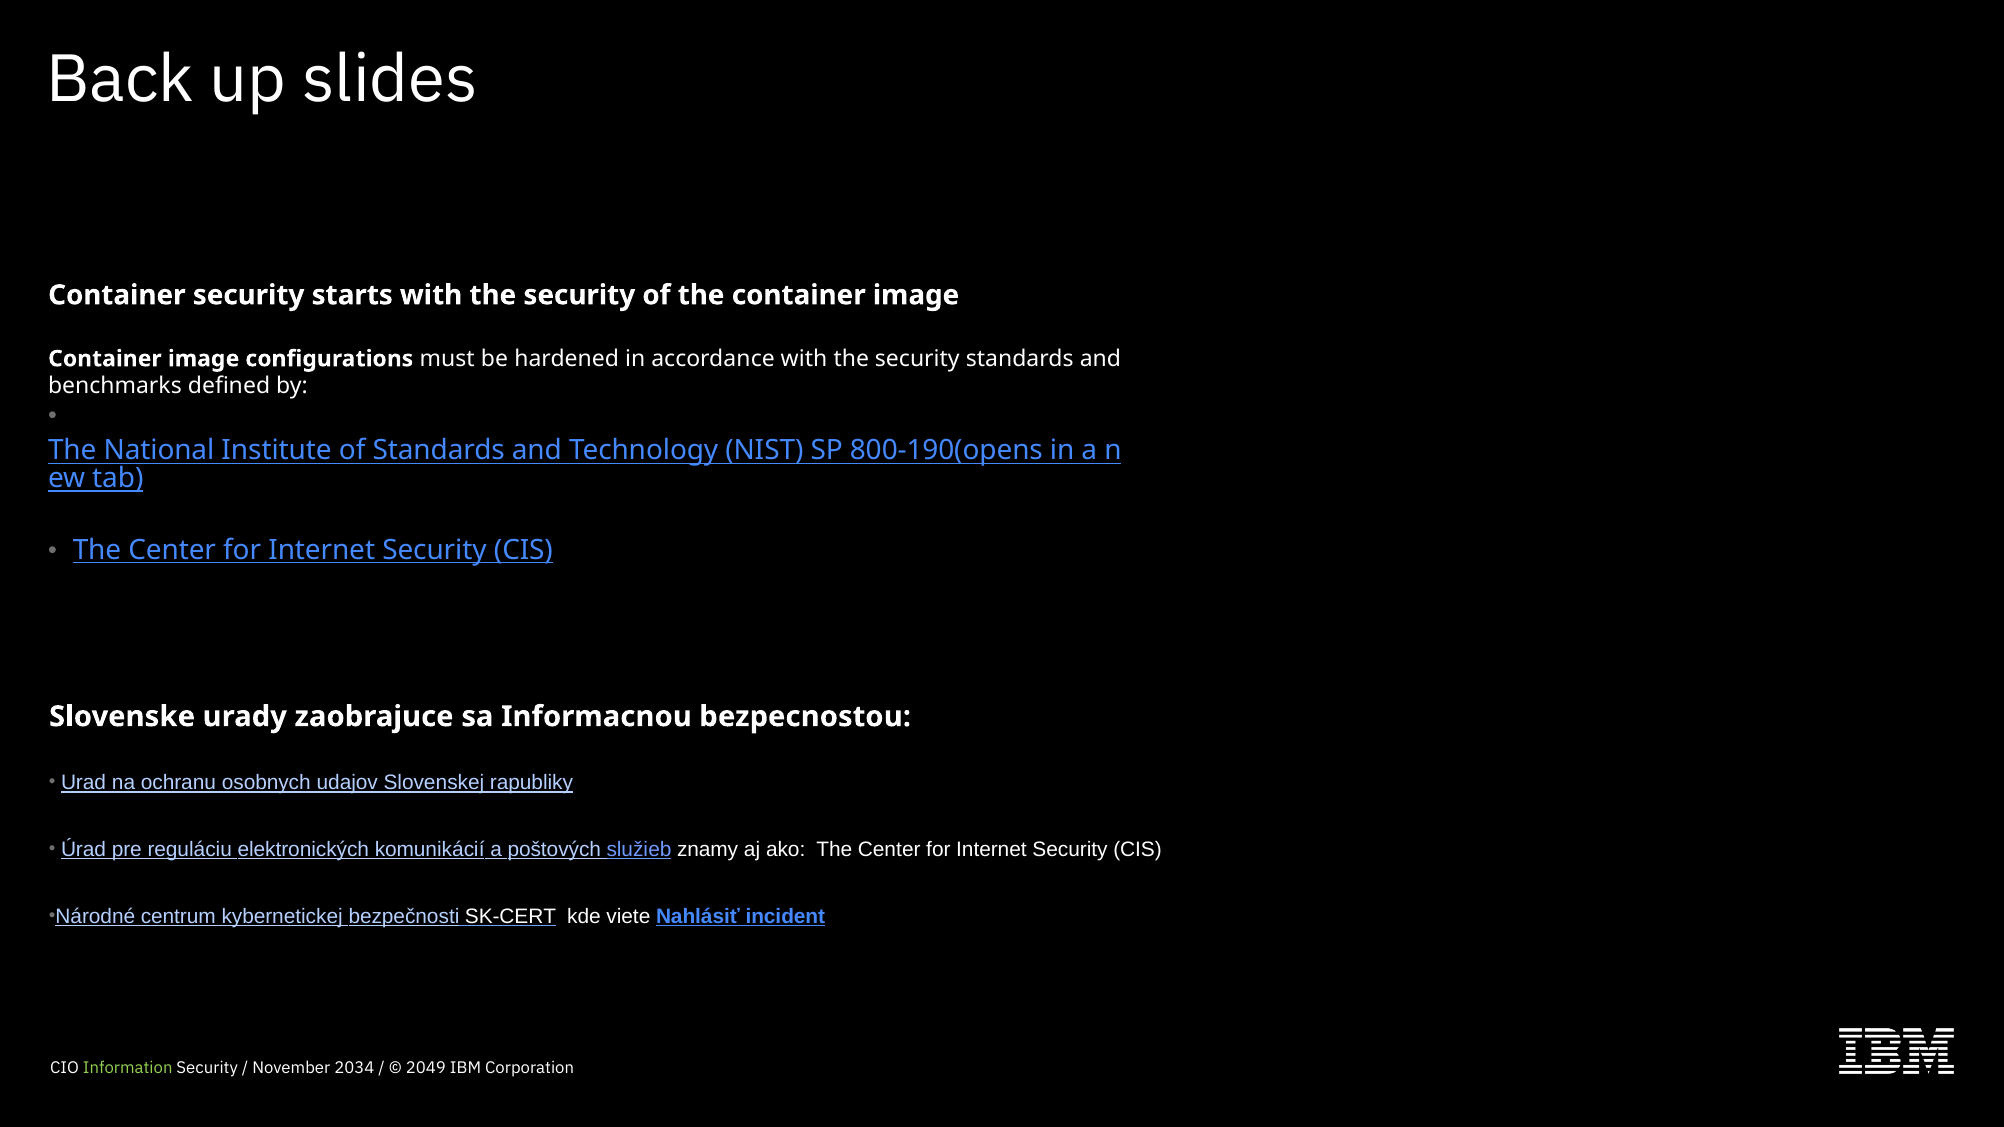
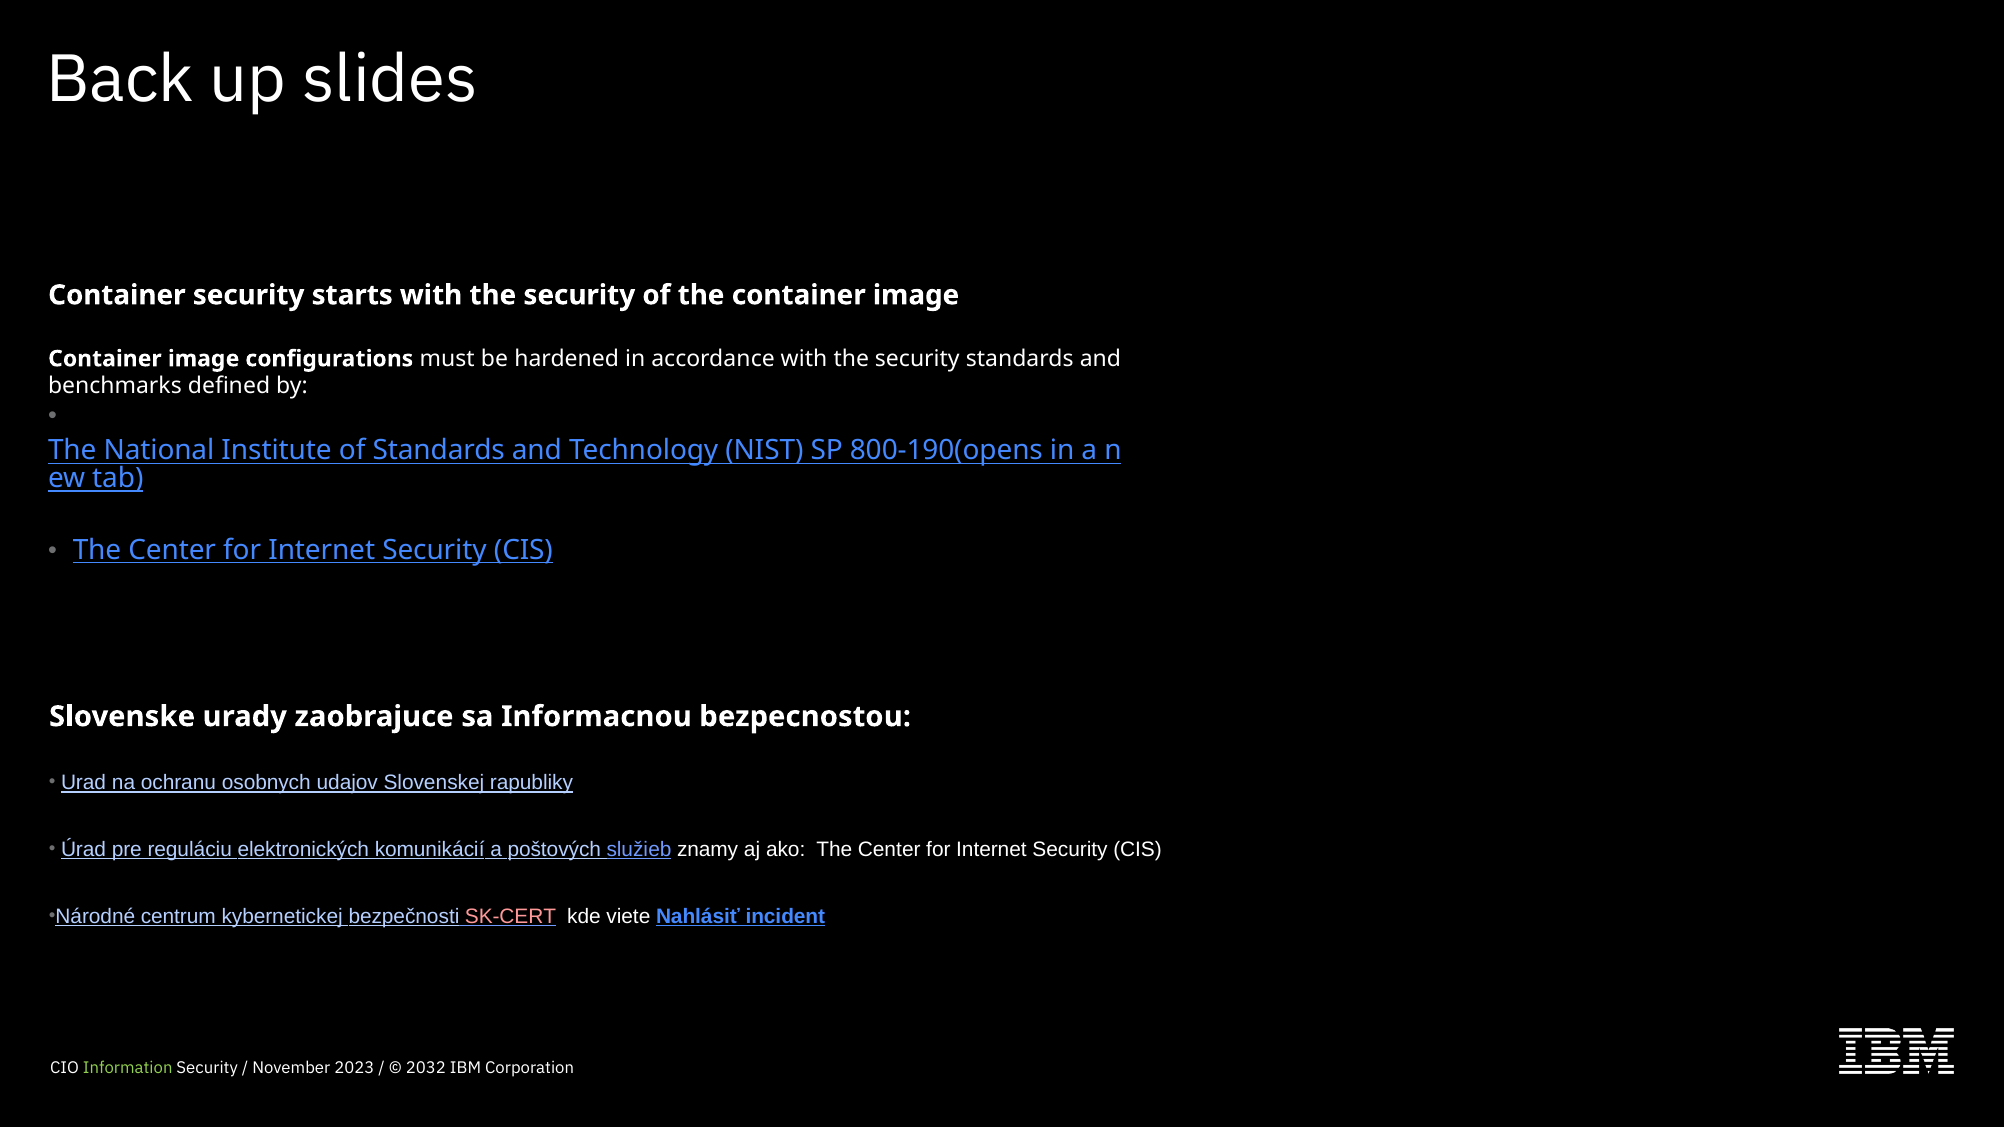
SK-CERT colour: white -> pink (510, 917)
2034: 2034 -> 2023 (354, 1068)
2049: 2049 -> 2032 (426, 1068)
